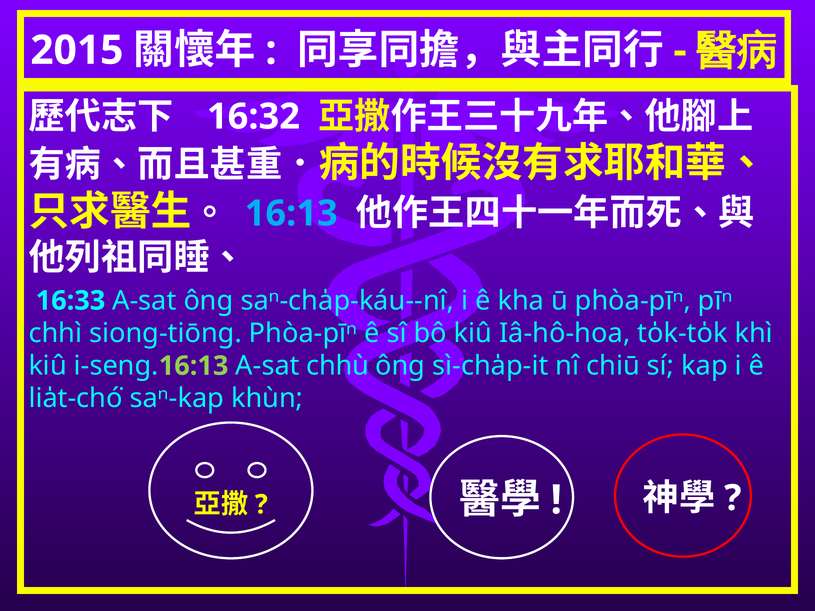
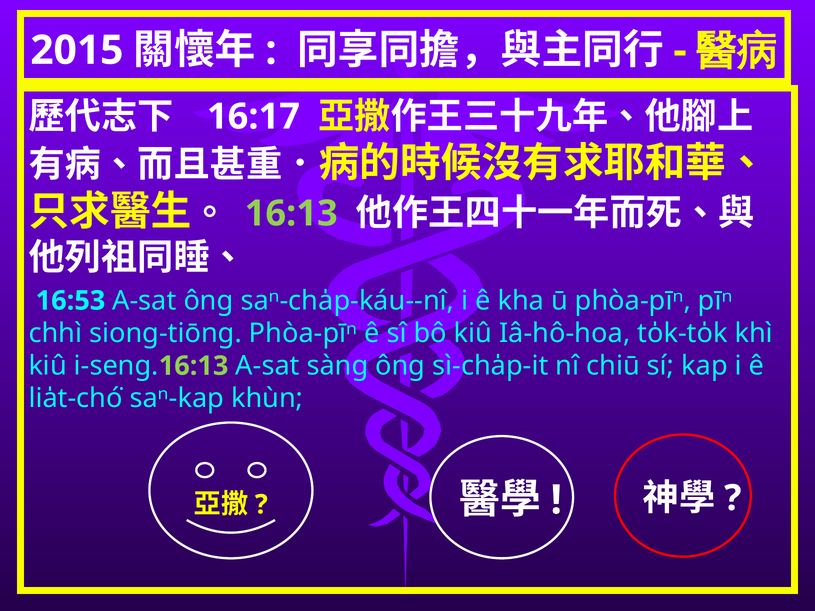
16:32: 16:32 -> 16:17 (253, 117)
16:13 colour: light blue -> light green (291, 214)
16:33: 16:33 -> 16:53 (71, 301)
chhù: chhù -> sàng (337, 366)
